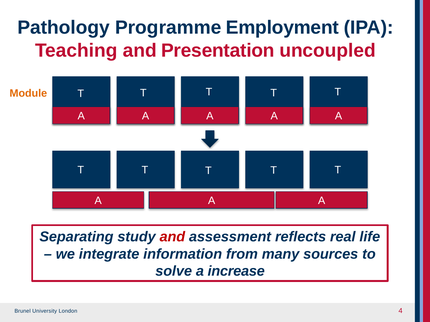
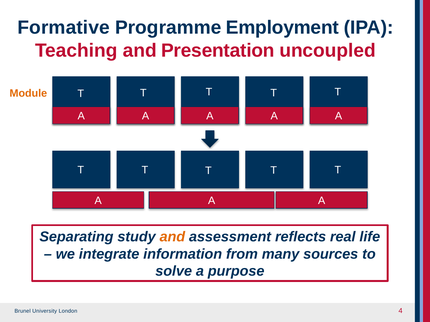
Pathology: Pathology -> Formative (64, 28)
and colour: red -> orange (172, 237)
increase: increase -> purpose (236, 272)
